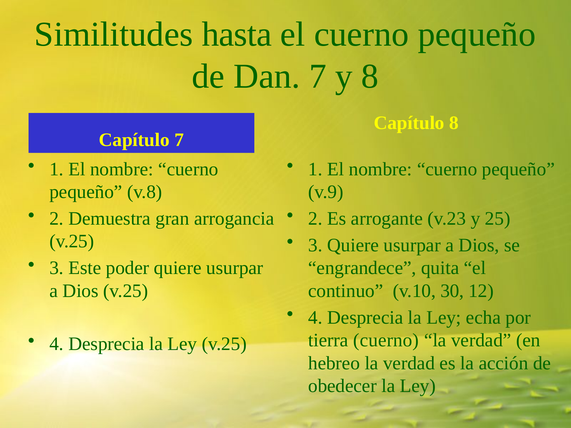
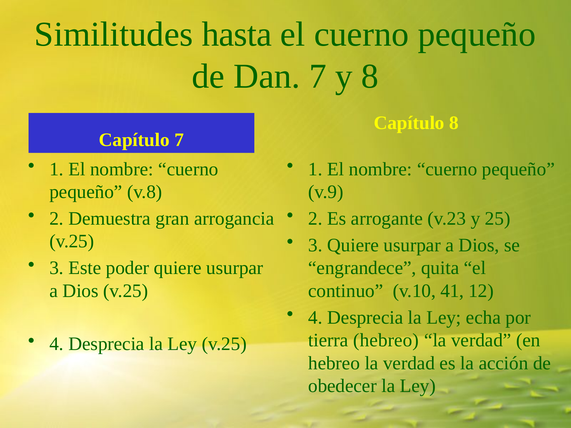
30: 30 -> 41 (452, 291)
tierra cuerno: cuerno -> hebreo (386, 340)
